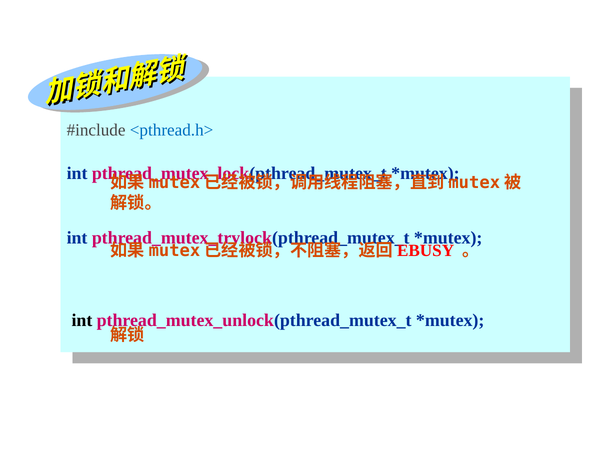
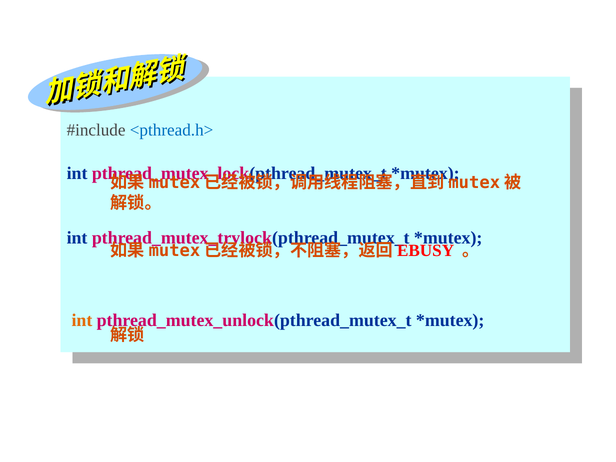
int colour: black -> orange (82, 320)
